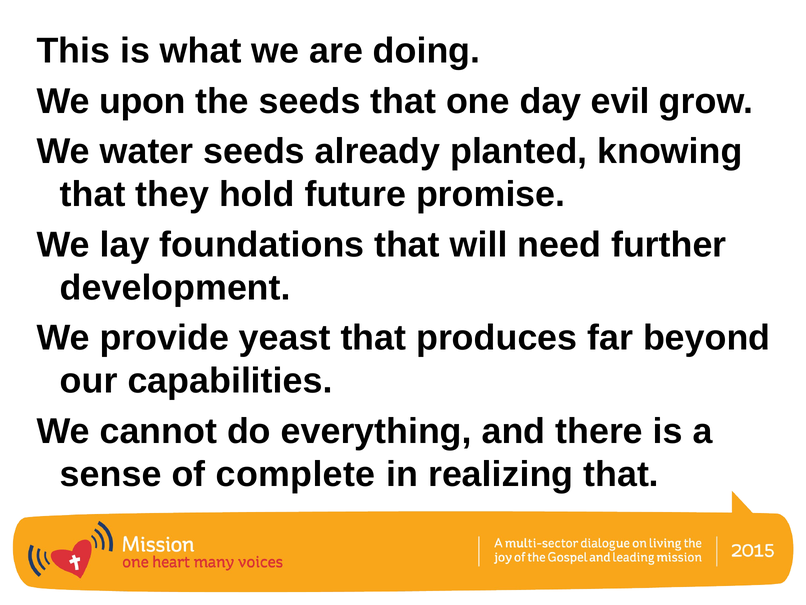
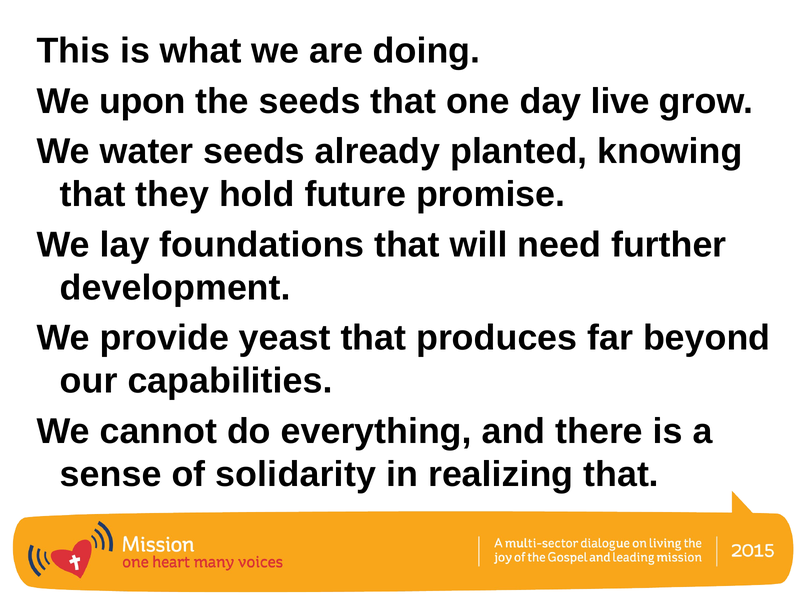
evil: evil -> live (620, 101)
complete: complete -> solidarity (296, 474)
